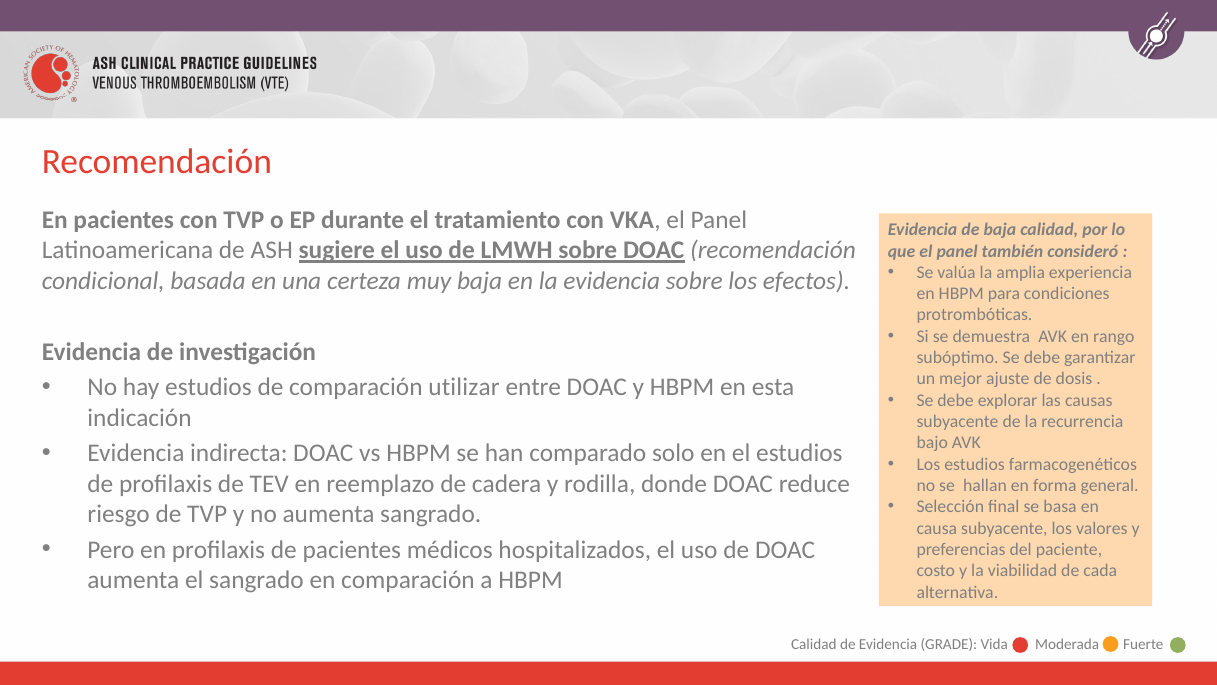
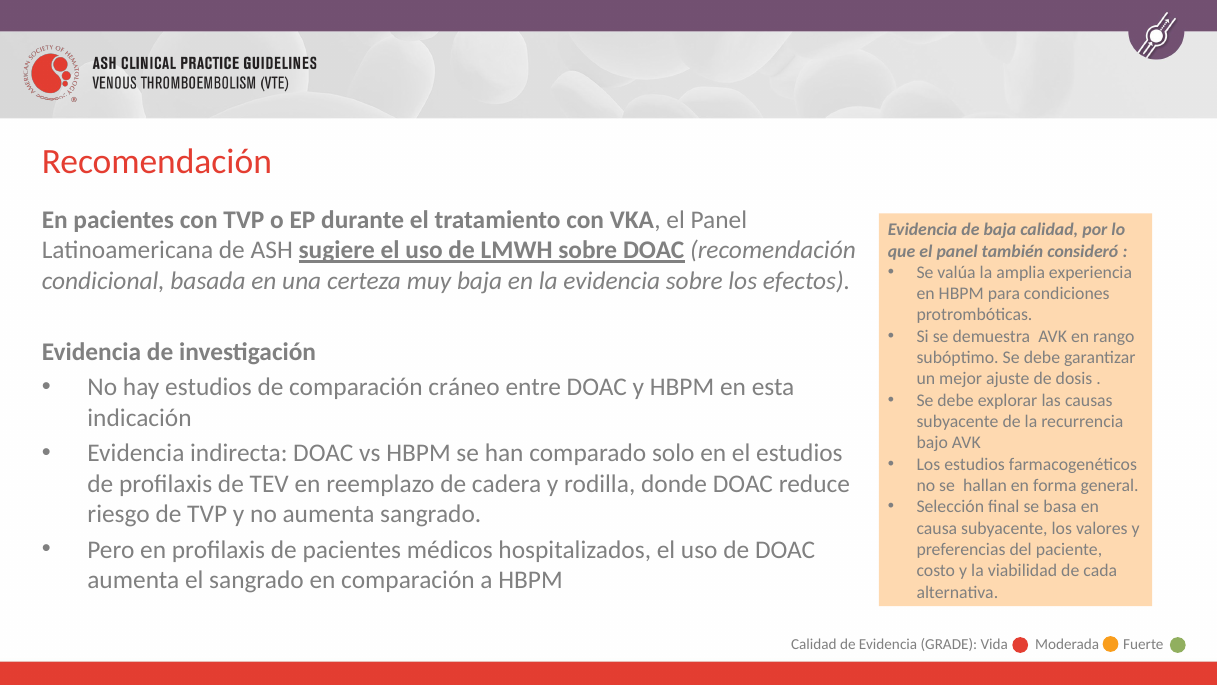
utilizar: utilizar -> cráneo (464, 387)
